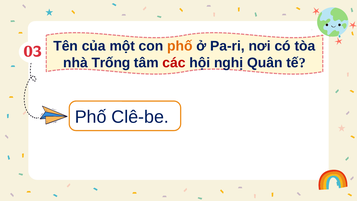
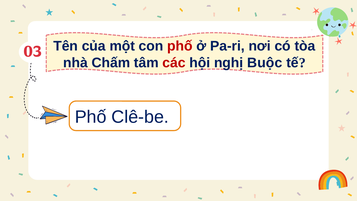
phố colour: orange -> red (180, 46)
Trống: Trống -> Chấm (111, 63)
Quân: Quân -> Buộc (265, 63)
